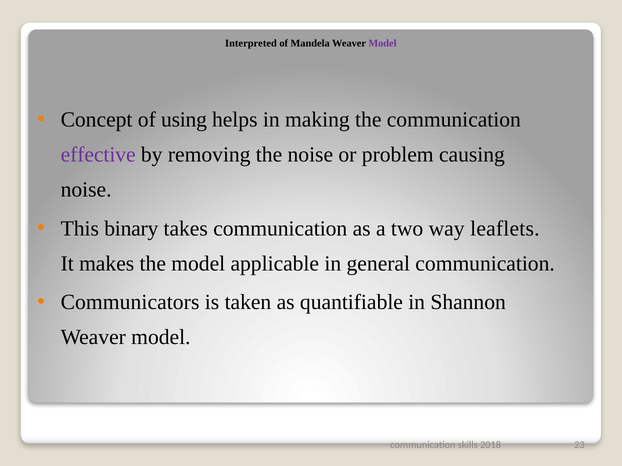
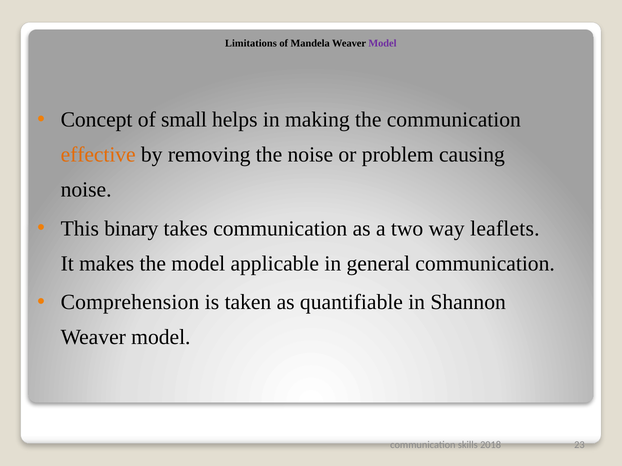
Interpreted: Interpreted -> Limitations (251, 44)
using: using -> small (184, 120)
effective colour: purple -> orange (98, 155)
Communicators: Communicators -> Comprehension (130, 303)
